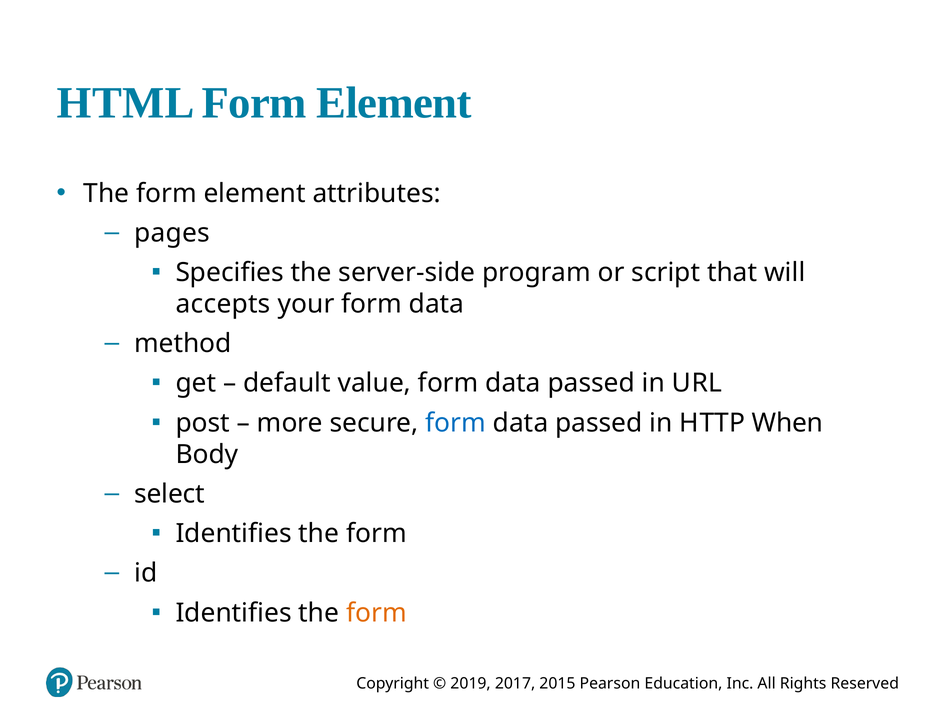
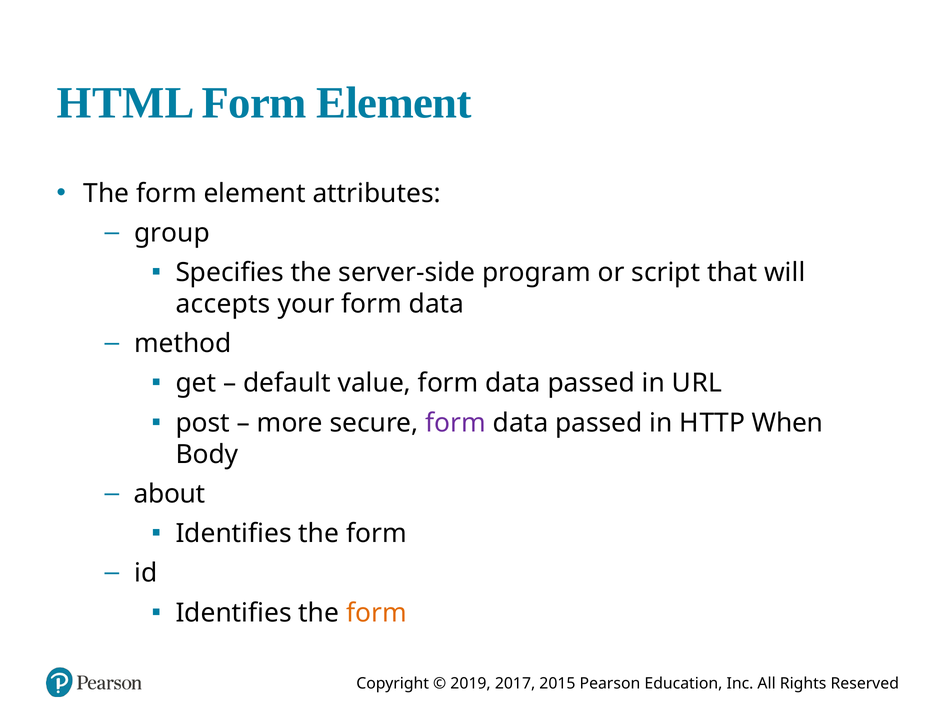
pages: pages -> group (172, 233)
form colour: blue -> purple (456, 423)
select: select -> about (170, 494)
